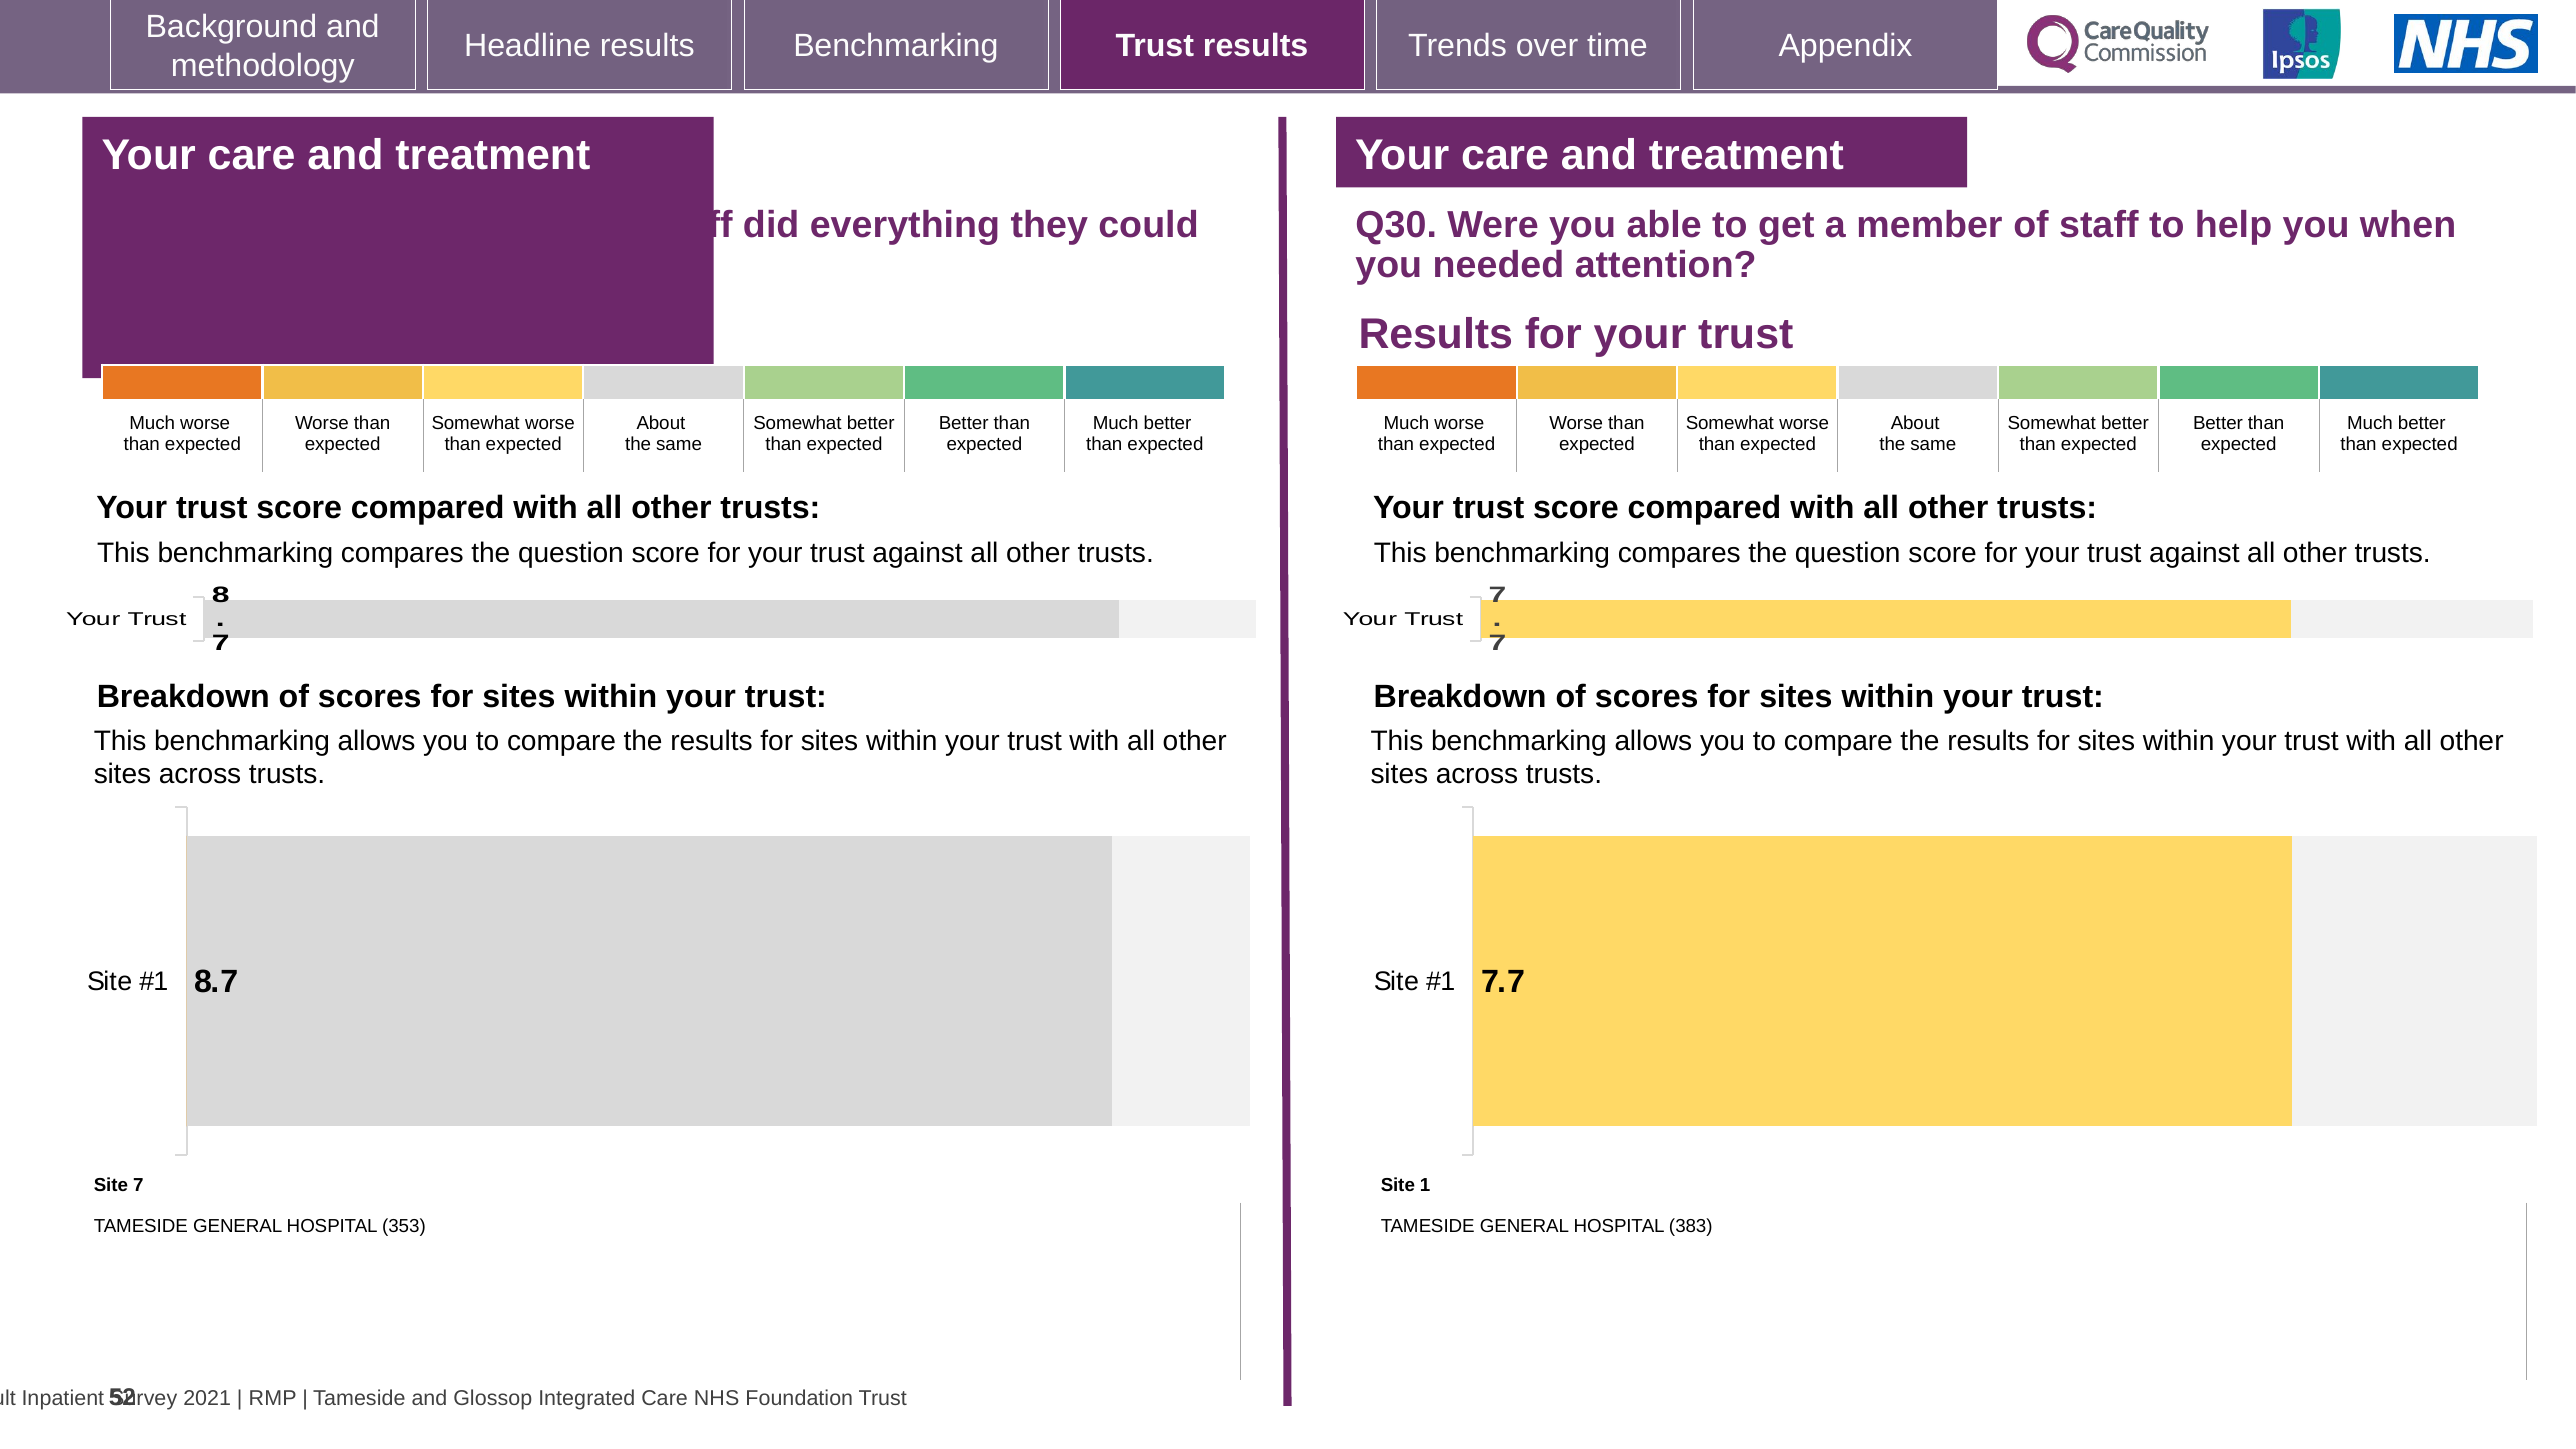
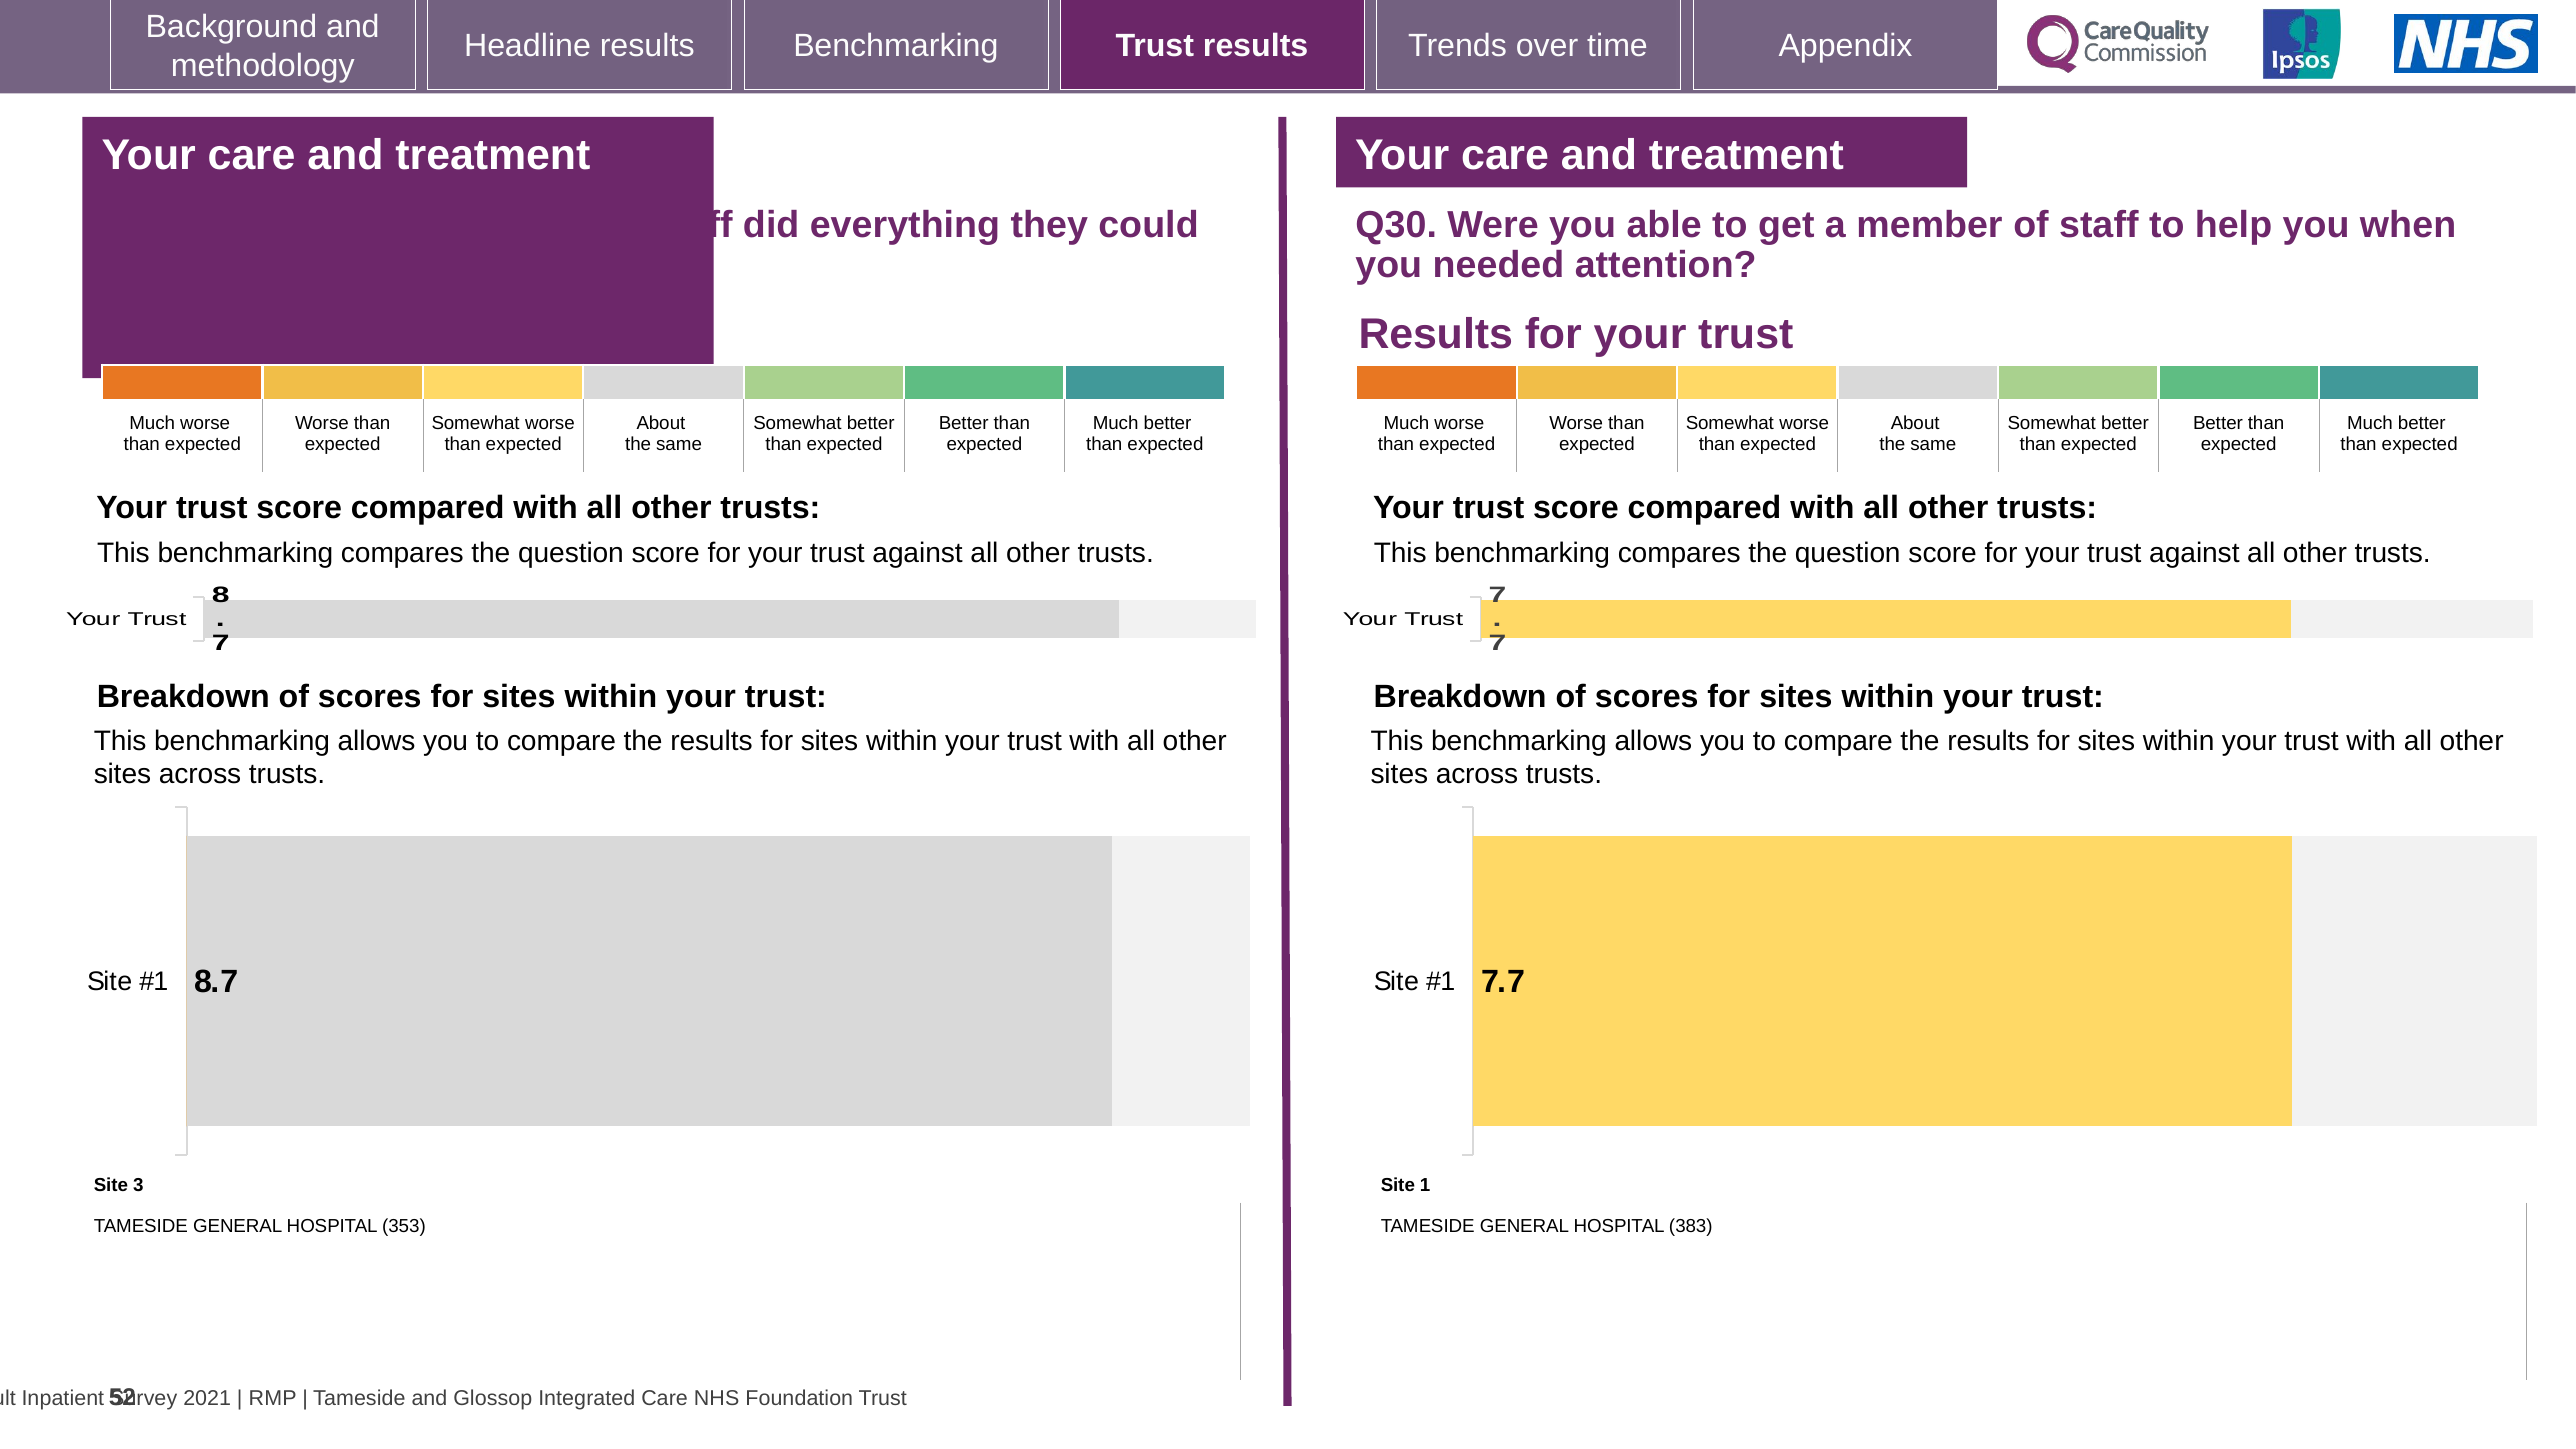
Site 7: 7 -> 3 (138, 1185)
